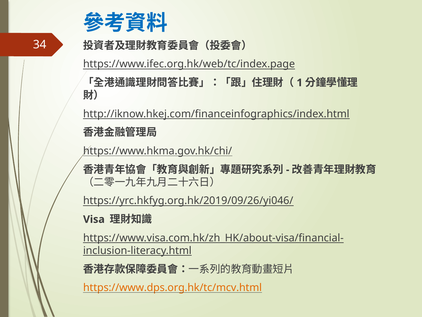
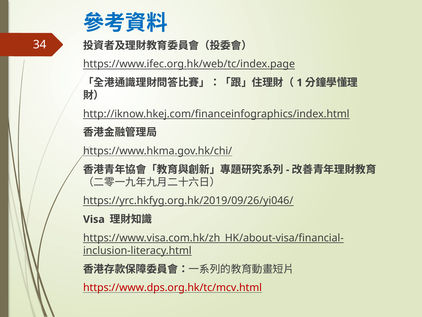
https://www.dps.org.hk/tc/mcv.html colour: orange -> red (172, 287)
